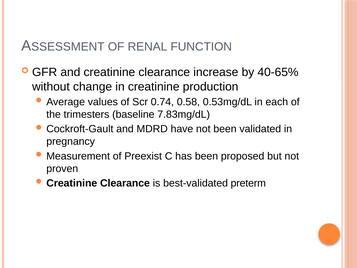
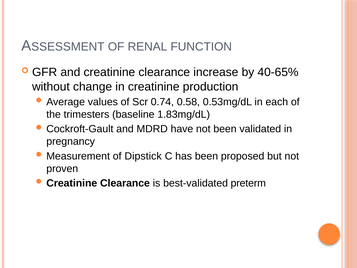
7.83mg/dL: 7.83mg/dL -> 1.83mg/dL (184, 114)
Preexist: Preexist -> Dipstick (143, 156)
